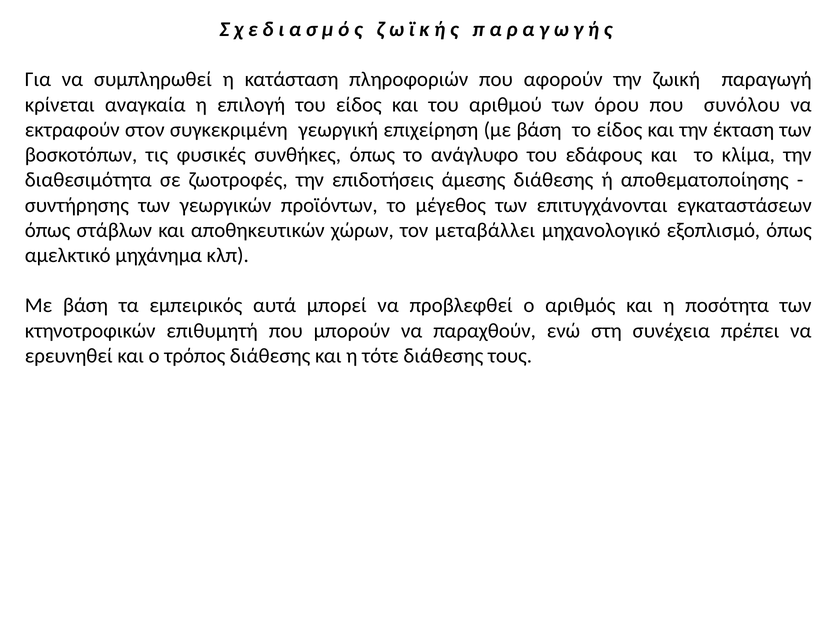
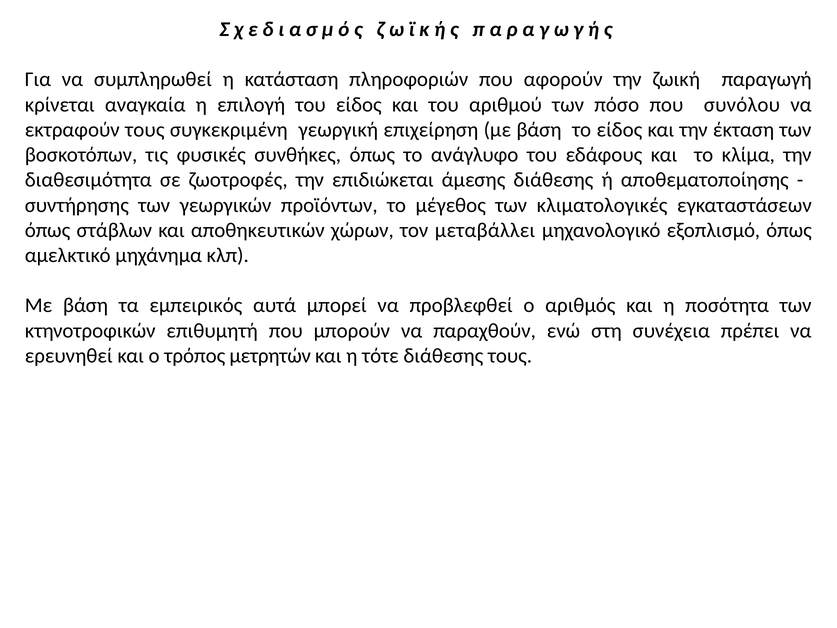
όρου: όρου -> πόσο (617, 105)
εκτραφούν στον: στον -> τους (145, 130)
επιδοτήσεις: επιδοτήσεις -> επιδιώκεται (383, 180)
επιτυγχάνονται: επιτυγχάνονται -> κλιματολογικές (602, 205)
τρόπος διάθεσης: διάθεσης -> μετρητών (270, 356)
